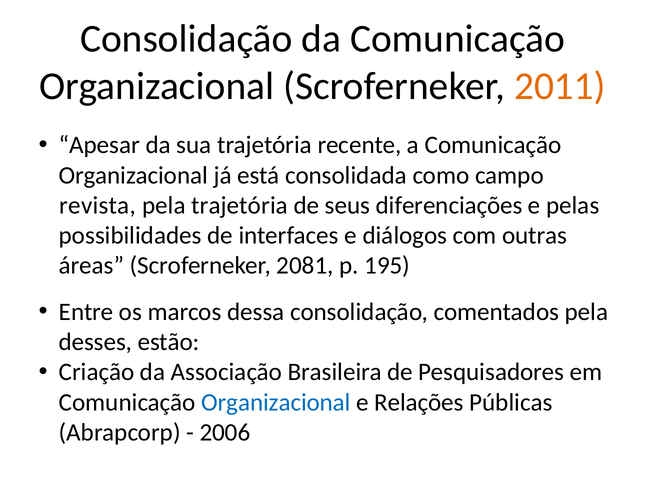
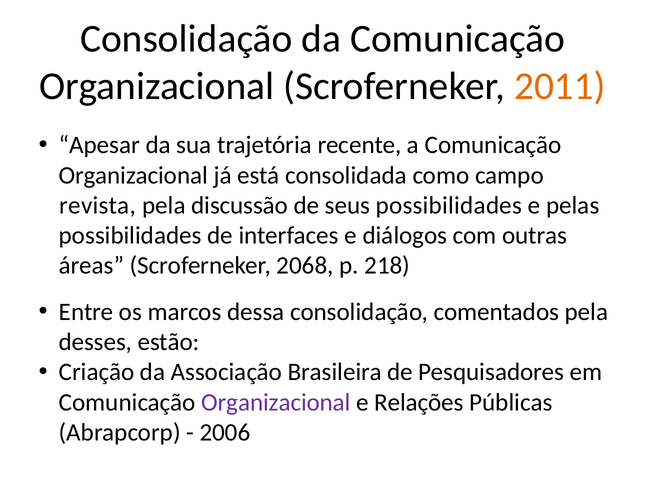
pela trajetória: trajetória -> discussão (240, 206)
seus diferenciações: diferenciações -> possibilidades (449, 206)
2081: 2081 -> 2068 (305, 266)
195: 195 -> 218 (387, 266)
Organizacional colour: blue -> purple (276, 403)
